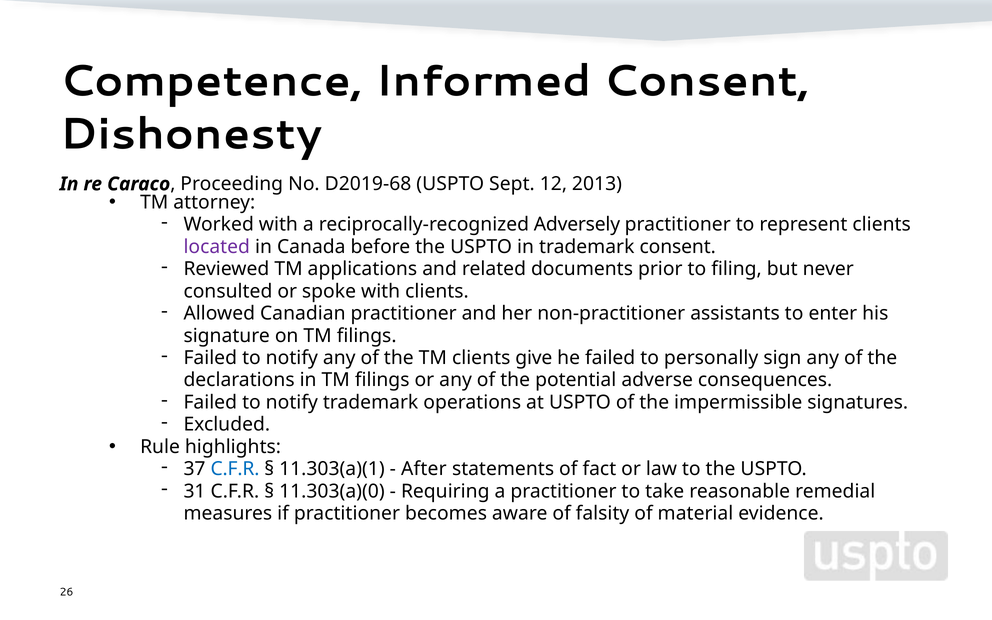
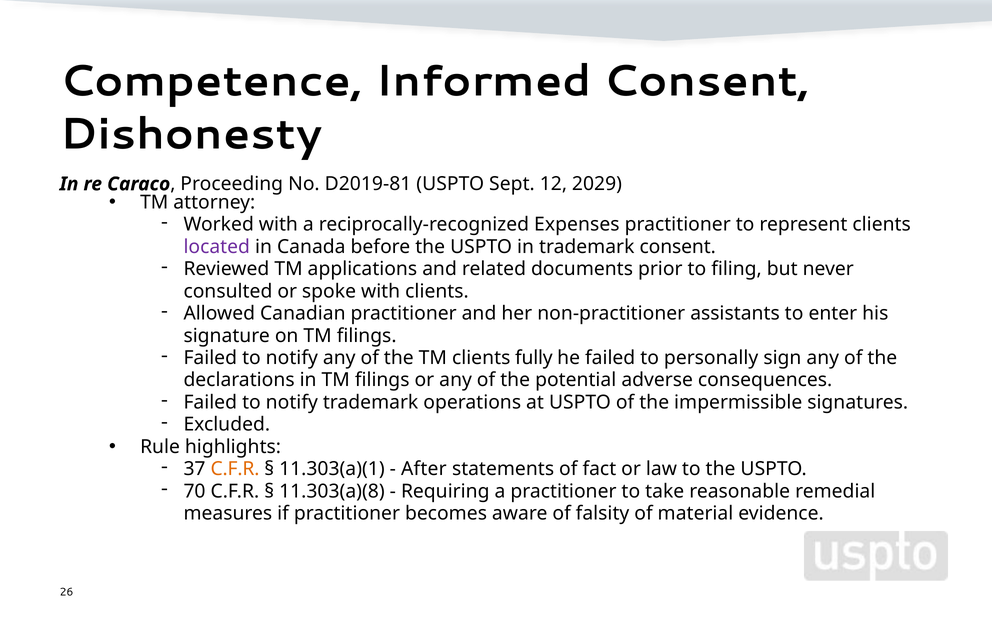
D2019-68: D2019-68 -> D2019-81 (368, 184)
2013: 2013 -> 2029 (597, 184)
Adversely: Adversely -> Expenses (577, 225)
give: give -> fully (534, 358)
C.F.R colour: blue -> orange (235, 469)
31: 31 -> 70 (195, 491)
11.303(a)(0: 11.303(a)(0 -> 11.303(a)(8 (332, 491)
